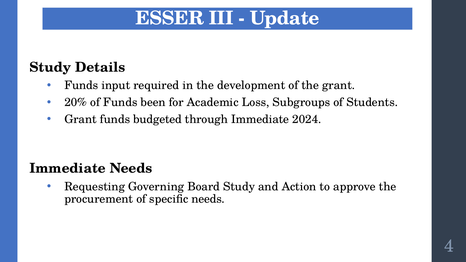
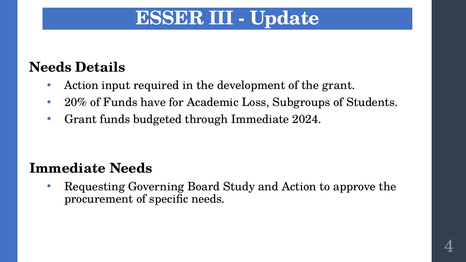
Study: Study -> Needs (50, 67)
Funds: Funds -> Action (81, 85)
been: been -> have (153, 102)
